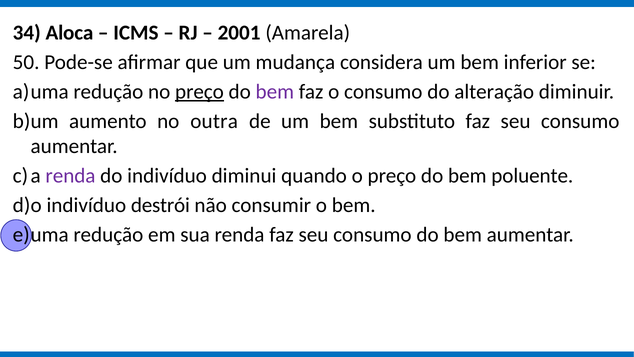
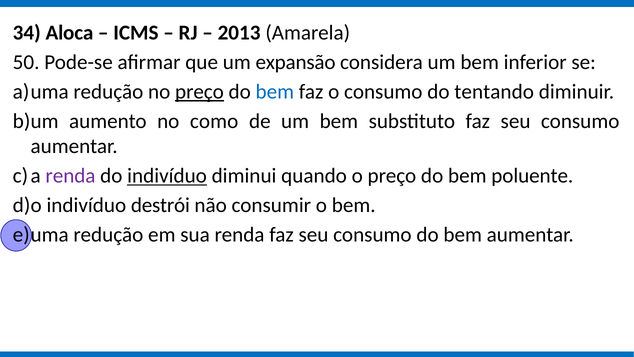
2001: 2001 -> 2013 (239, 33)
mudança: mudança -> expansão (296, 62)
bem colour: purple -> blue (275, 92)
alteração: alteração -> tentando (494, 92)
outra: outra -> como (214, 121)
indivíduo underline: none -> present (167, 176)
